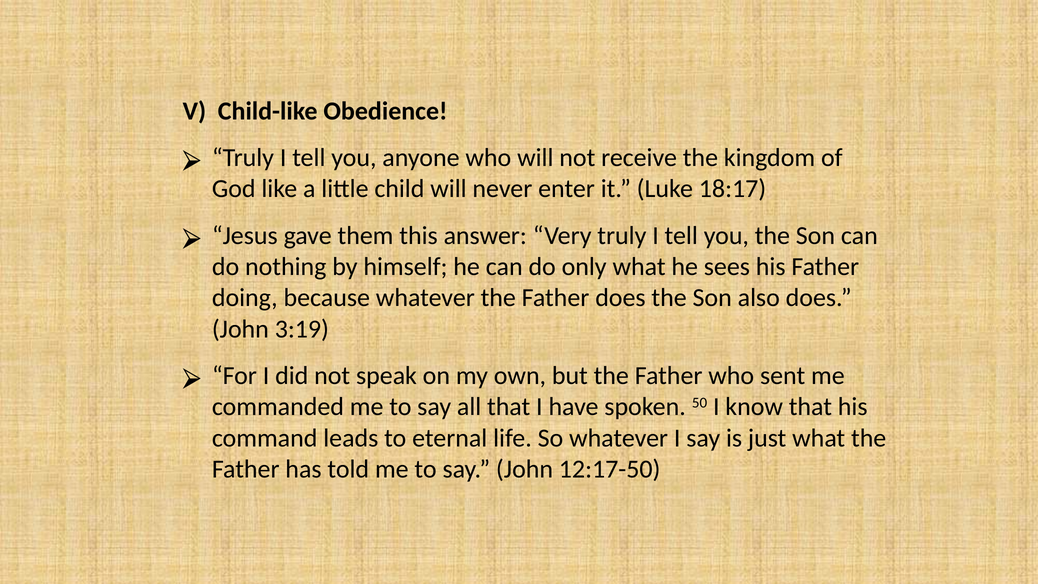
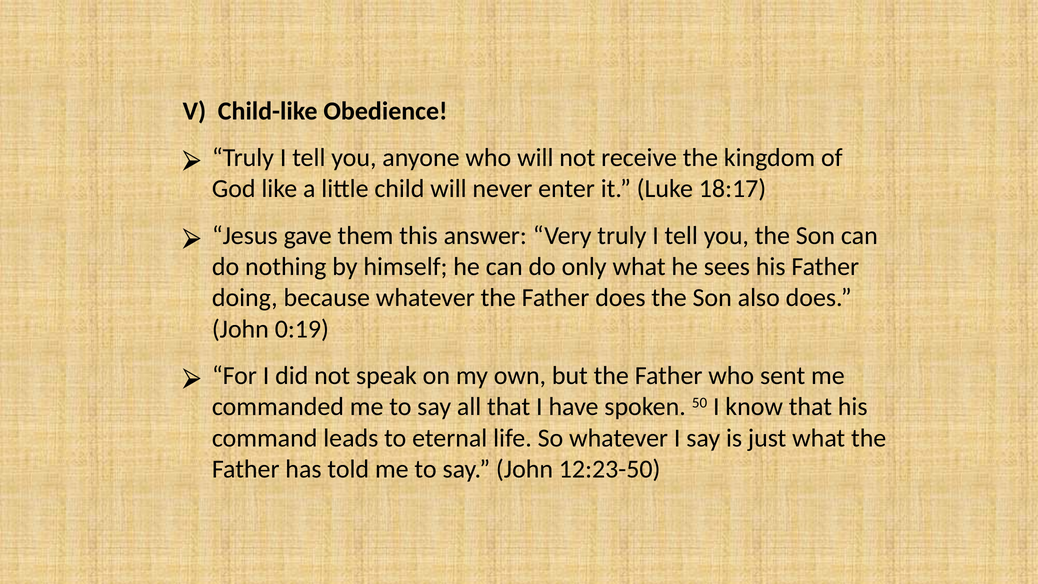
3:19: 3:19 -> 0:19 (302, 329)
12:17-50: 12:17-50 -> 12:23-50 (610, 469)
